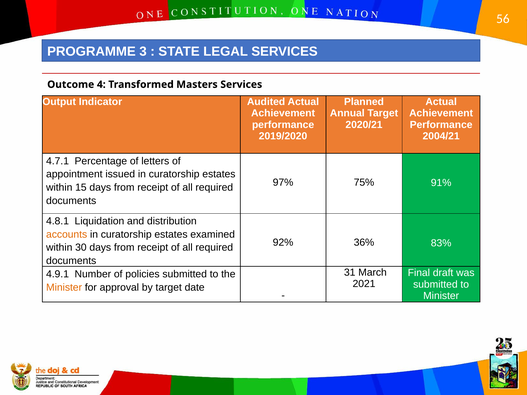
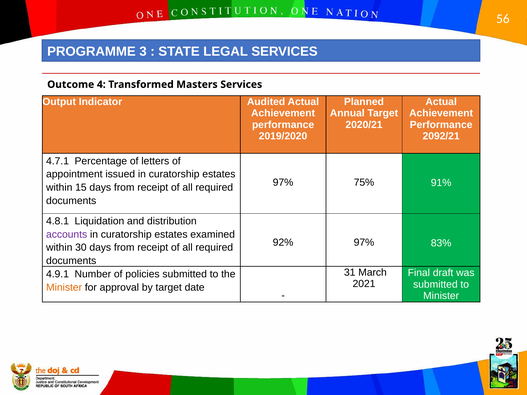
2004/21: 2004/21 -> 2092/21 (441, 136)
accounts colour: orange -> purple (67, 235)
92% 36%: 36% -> 97% (364, 243)
